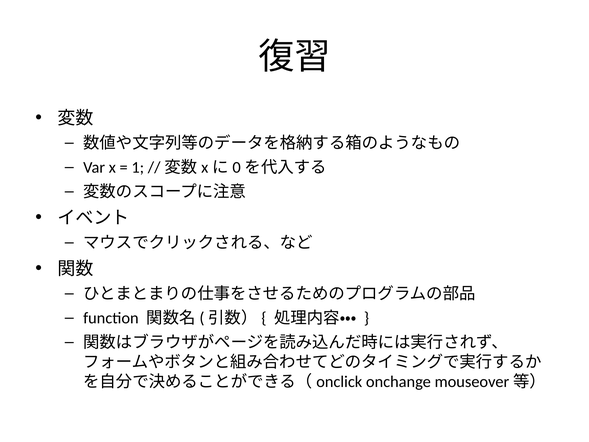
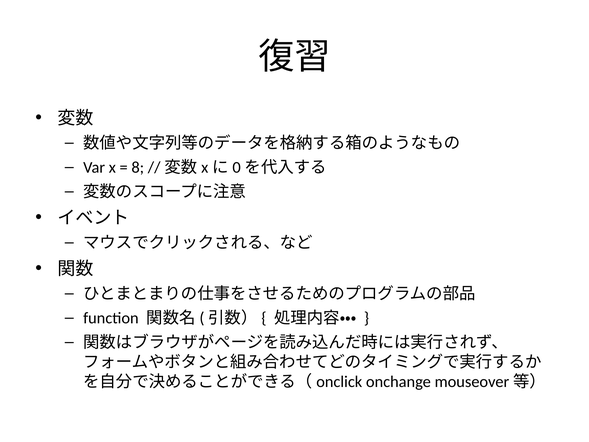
1: 1 -> 8 (138, 167)
